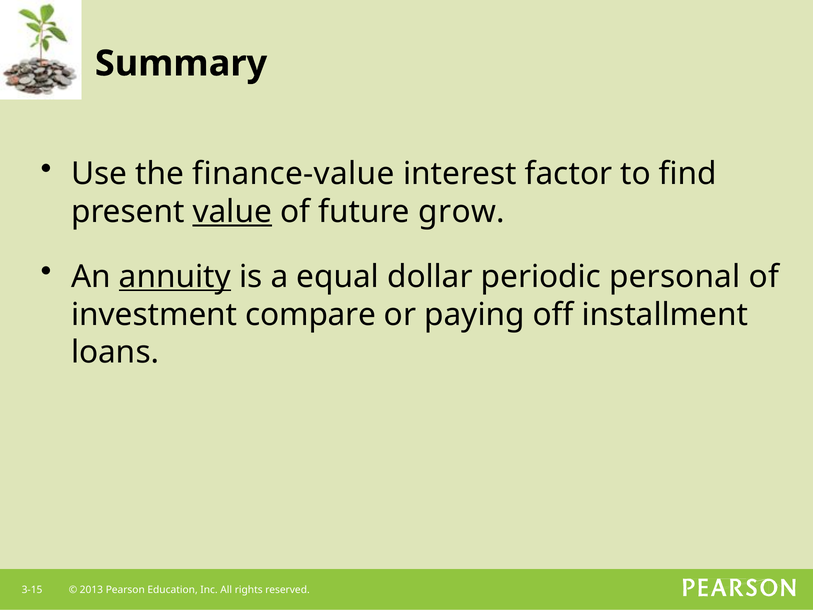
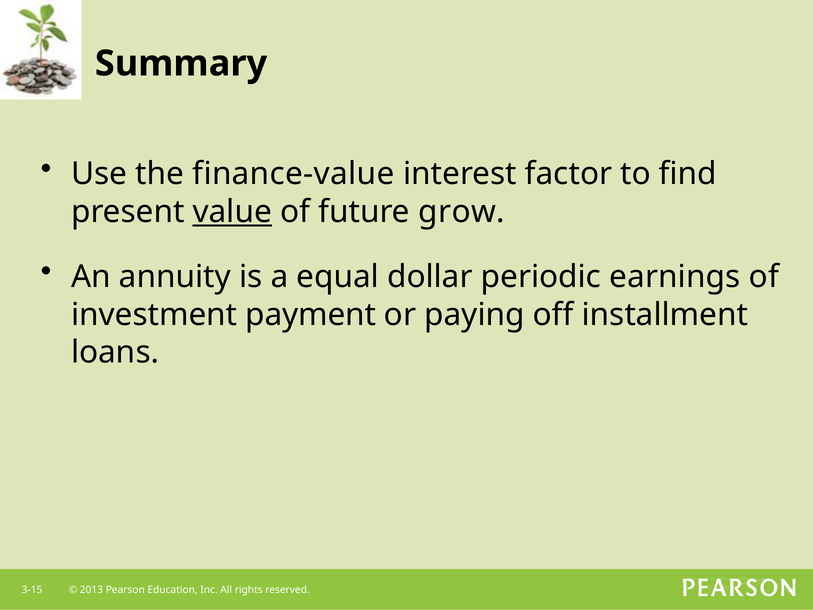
annuity underline: present -> none (175, 276)
personal: personal -> earnings (675, 276)
compare: compare -> payment (311, 314)
